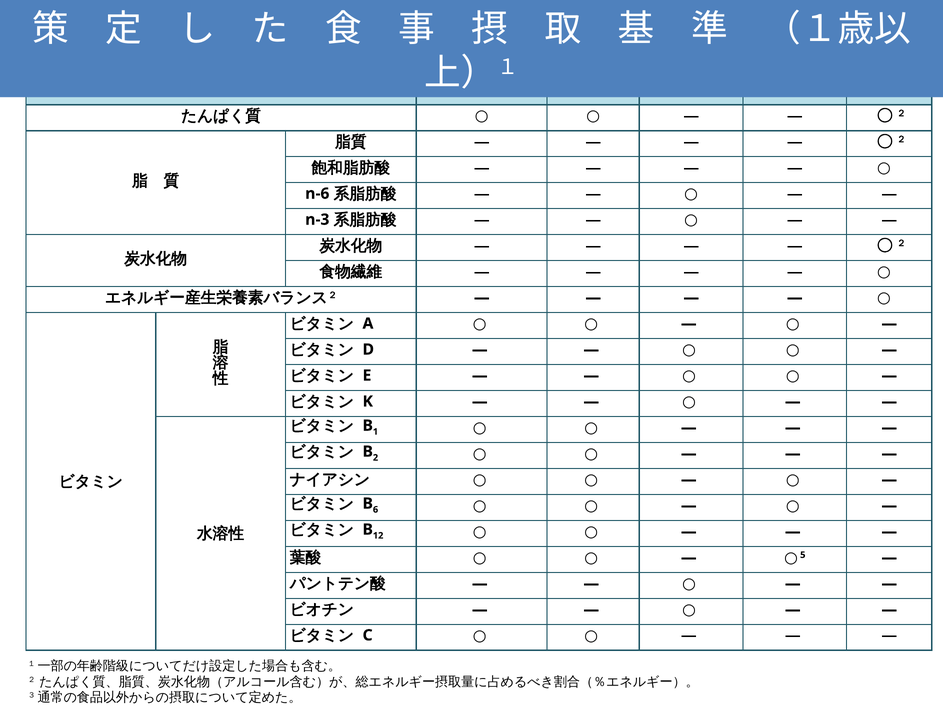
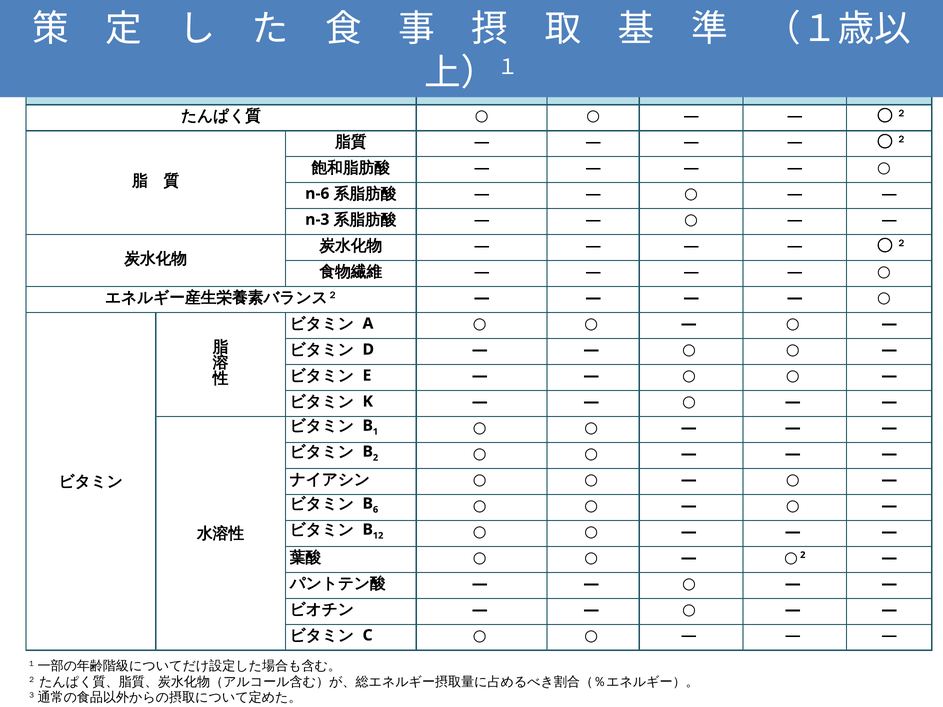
5: 5 -> 2 (803, 555)
